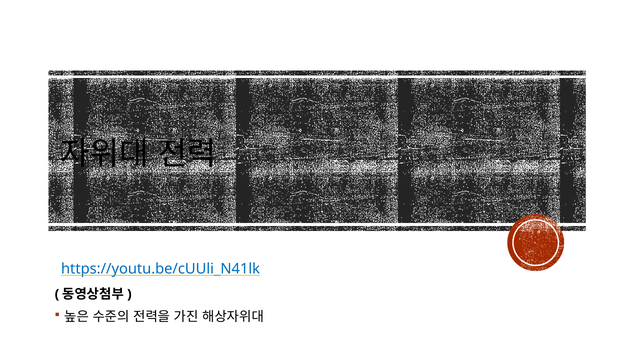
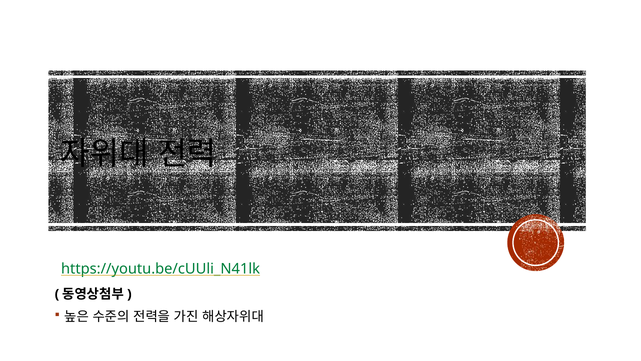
https://youtu.be/cUUli_N41lk colour: blue -> green (161, 268)
